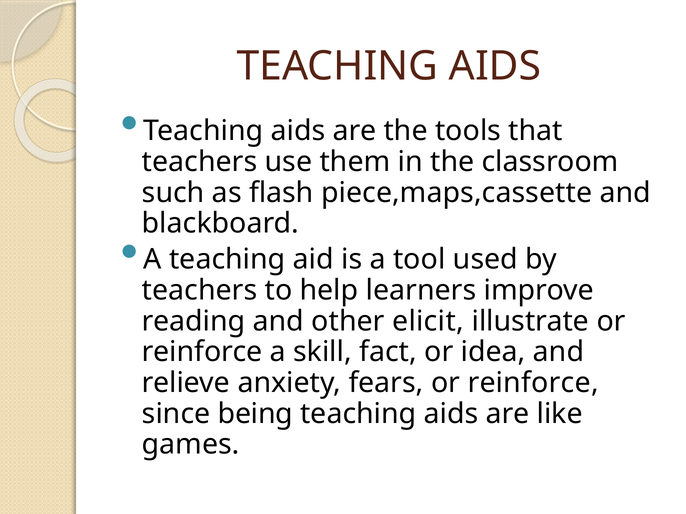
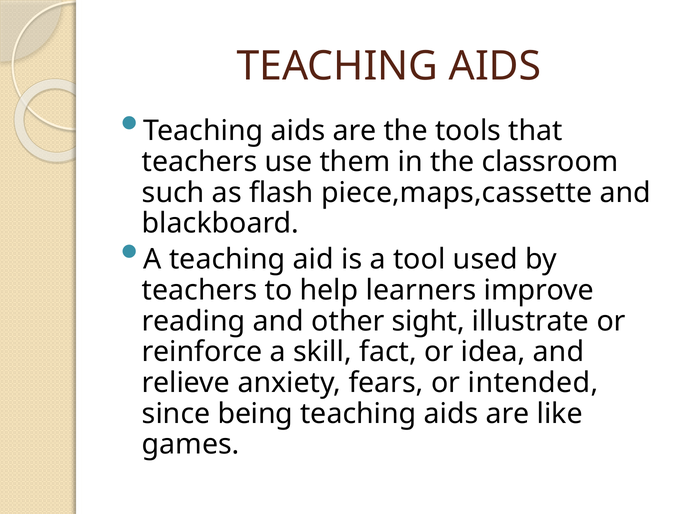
elicit: elicit -> sight (428, 321)
fears or reinforce: reinforce -> intended (533, 383)
